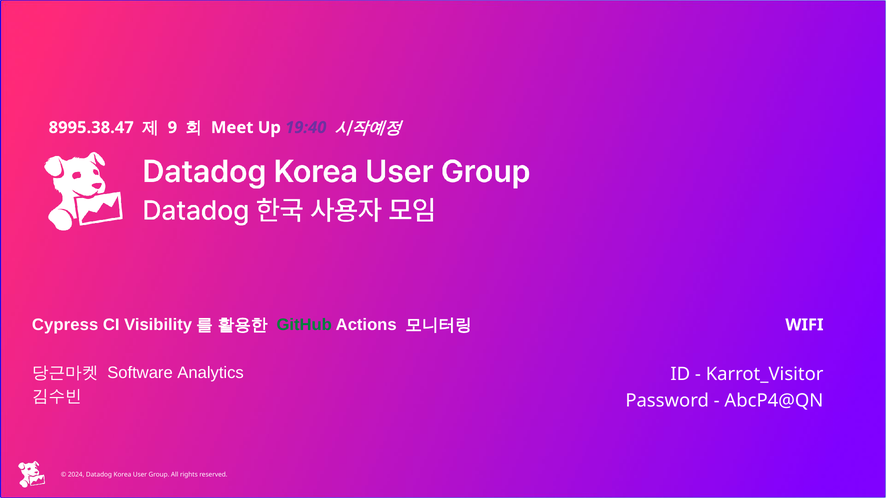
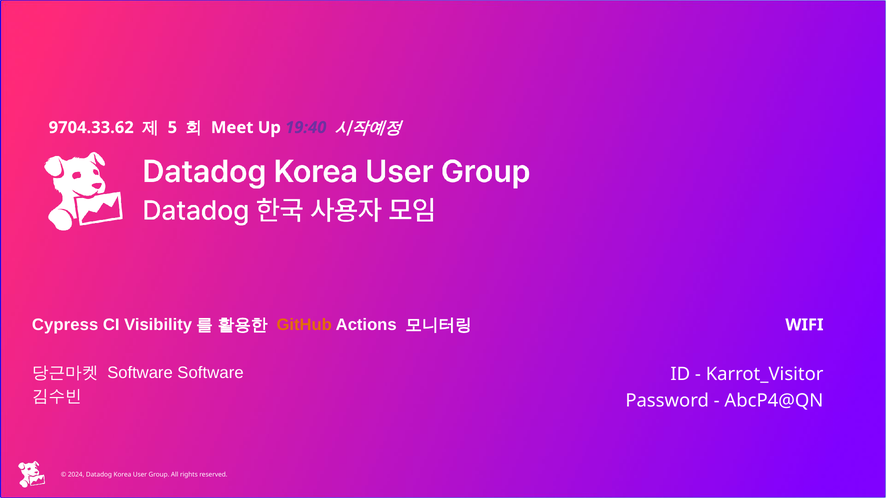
8995.38.47: 8995.38.47 -> 9704.33.62 (91, 128)
9: 9 -> 5 (172, 128)
GitHub colour: green -> orange (304, 325)
Software Analytics: Analytics -> Software (211, 373)
